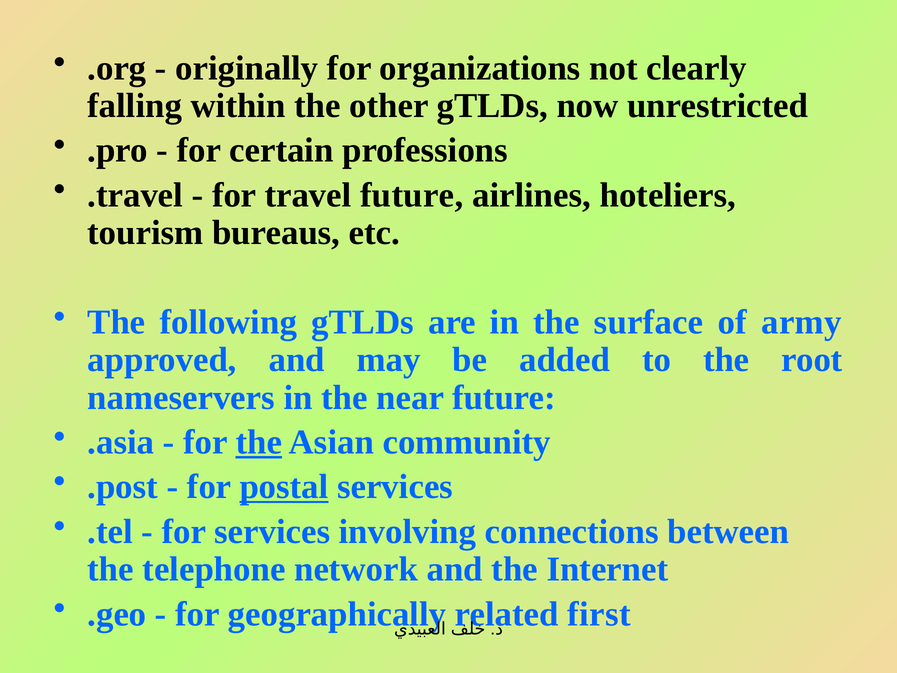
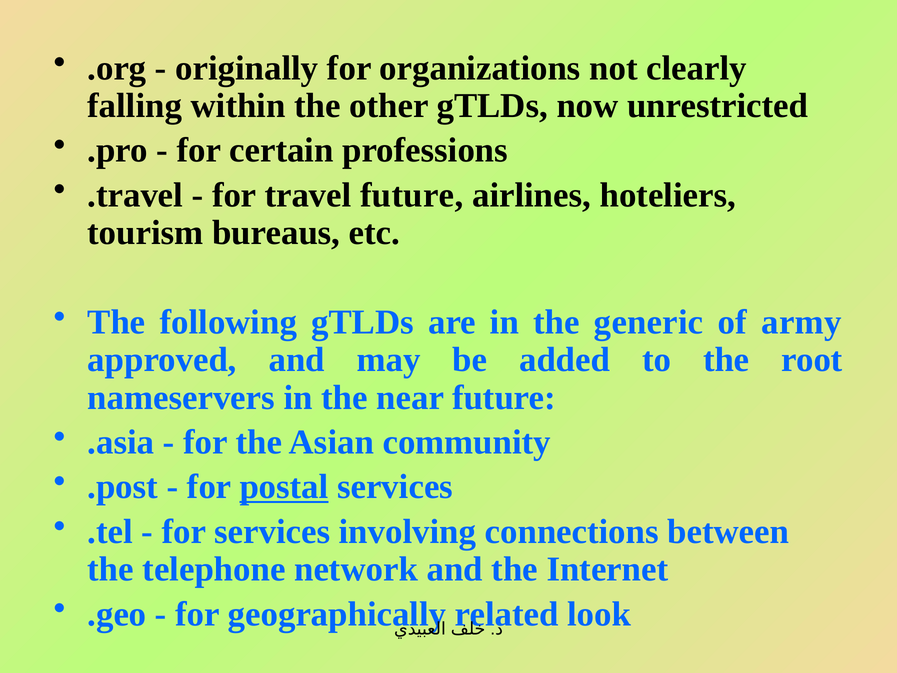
surface: surface -> generic (649, 322)
the underline: present -> none (259, 442)
first: first -> look (599, 614)
